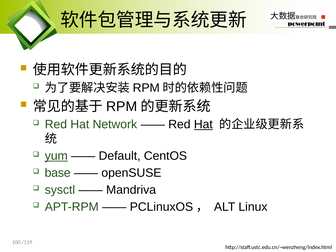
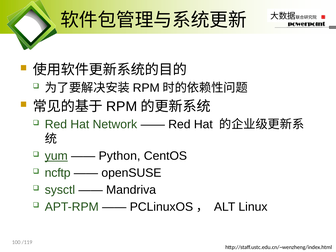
Hat underline: present -> none (203, 124)
Default: Default -> Python (120, 156)
base: base -> ncftp (58, 173)
